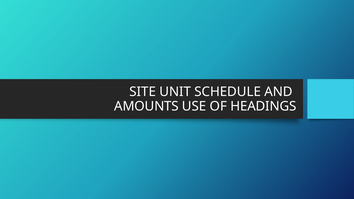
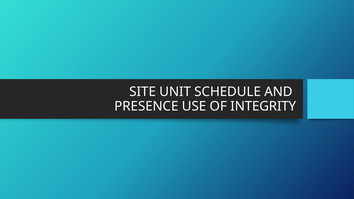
AMOUNTS: AMOUNTS -> PRESENCE (146, 106)
HEADINGS: HEADINGS -> INTEGRITY (263, 106)
